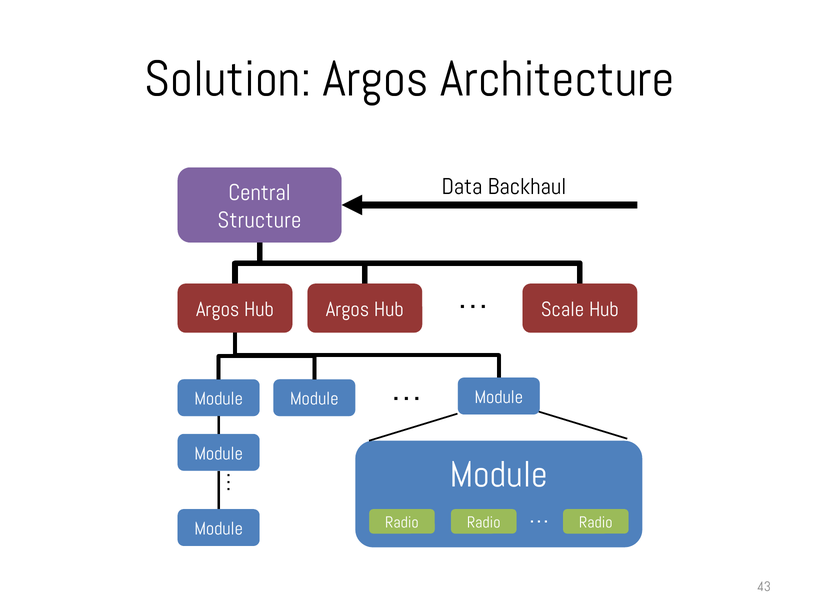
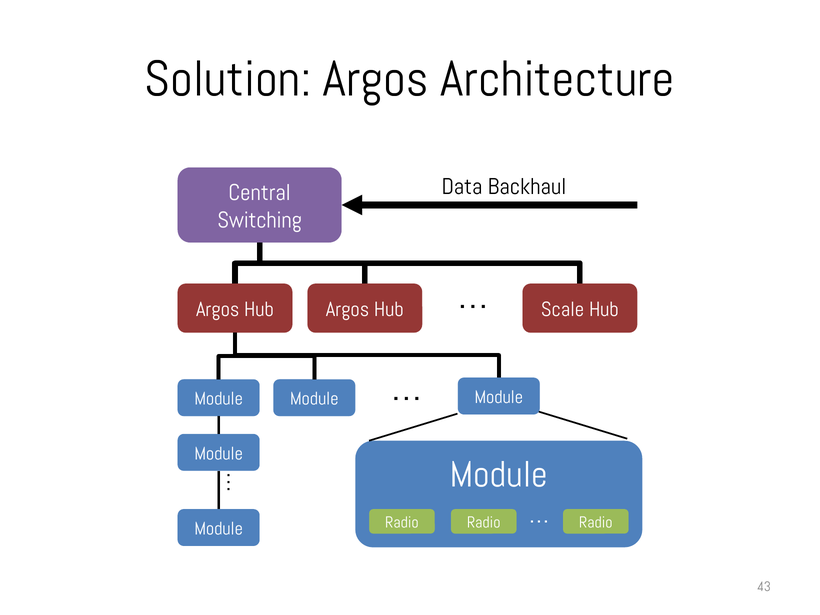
Structure: Structure -> Switching (260, 220)
